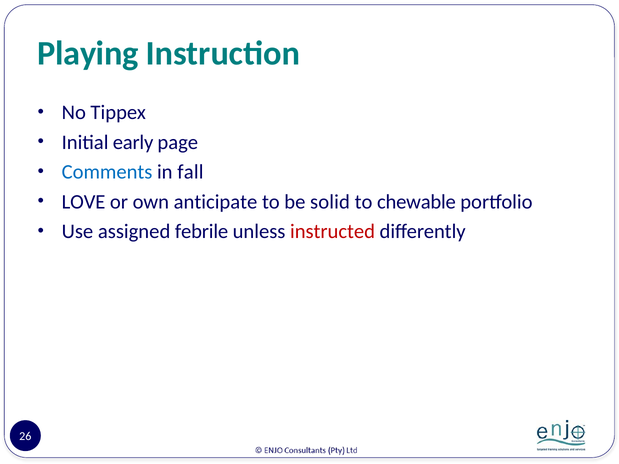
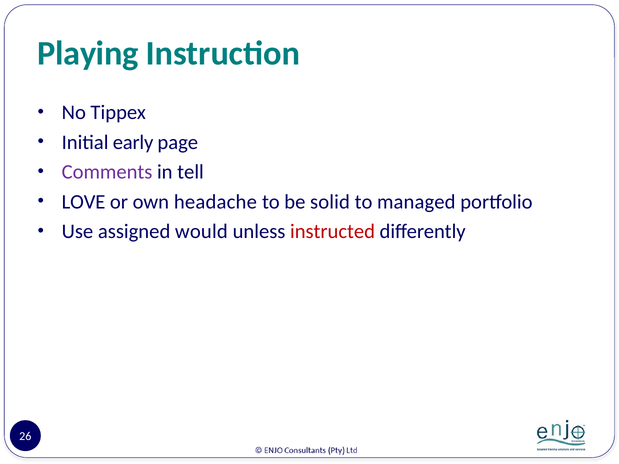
Comments colour: blue -> purple (107, 172)
fall: fall -> tell (191, 172)
anticipate: anticipate -> headache (215, 202)
chewable: chewable -> managed (416, 202)
febrile: febrile -> would (201, 232)
